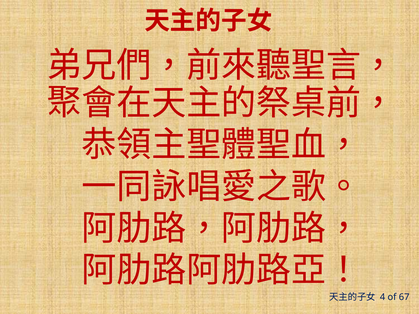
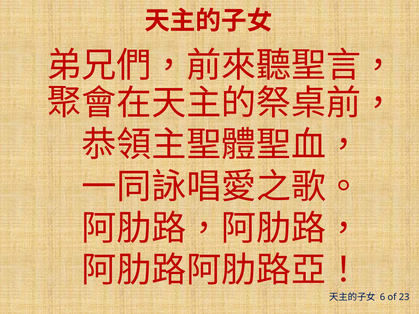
4: 4 -> 6 (383, 297)
67: 67 -> 23 (404, 297)
